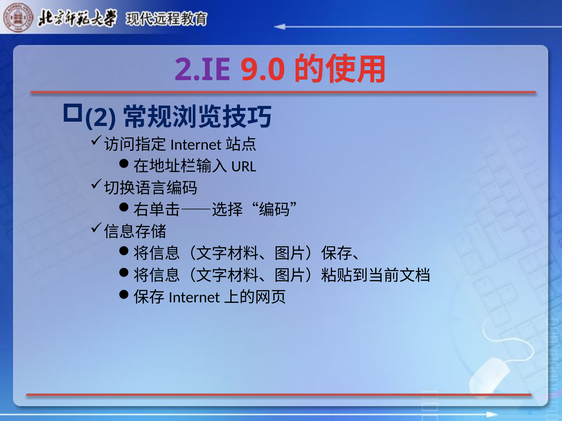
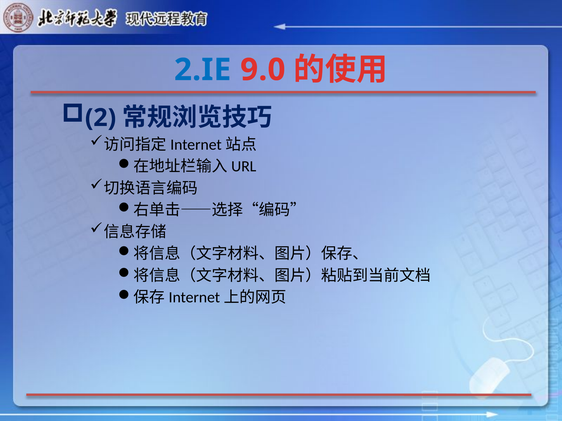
2.IE colour: purple -> blue (203, 70)
